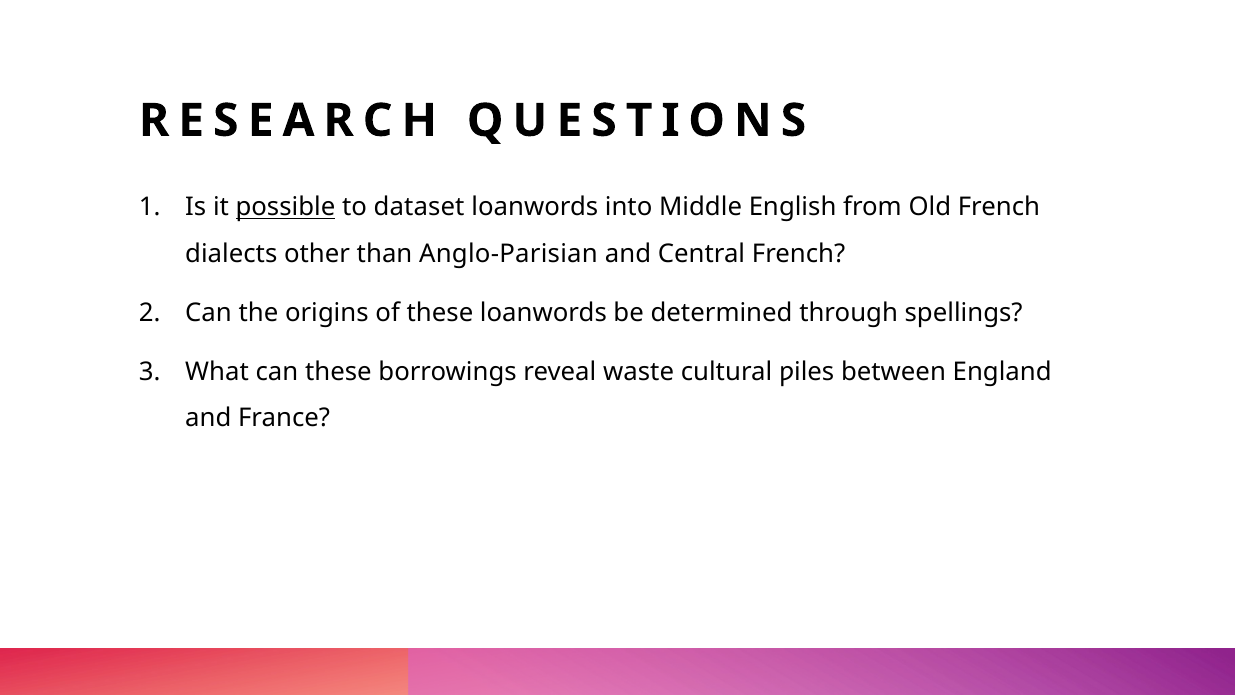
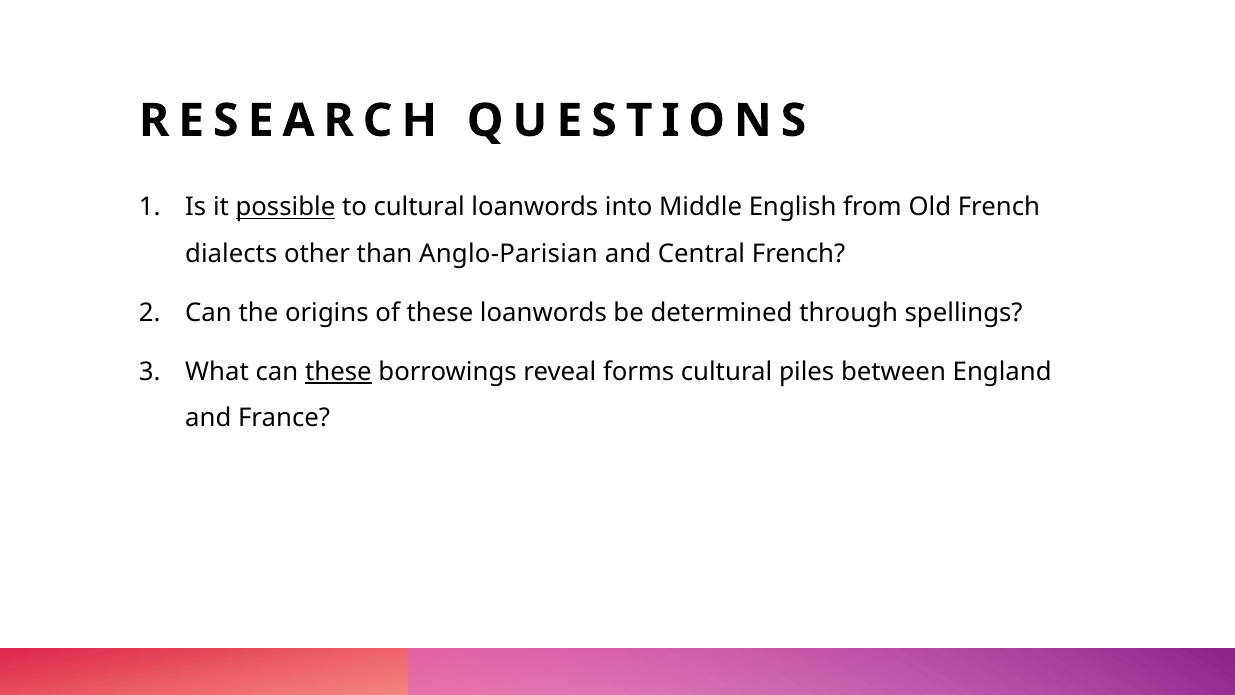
to dataset: dataset -> cultural (419, 207)
these underline: none -> present (338, 372)
waste: waste -> forms (639, 372)
